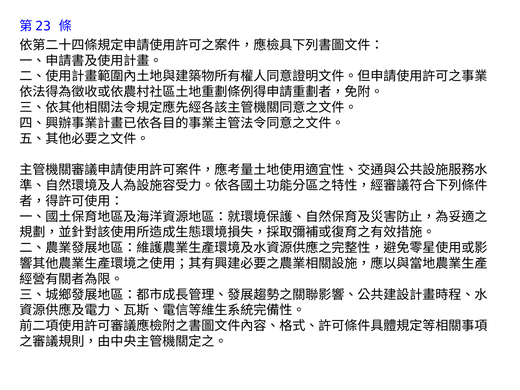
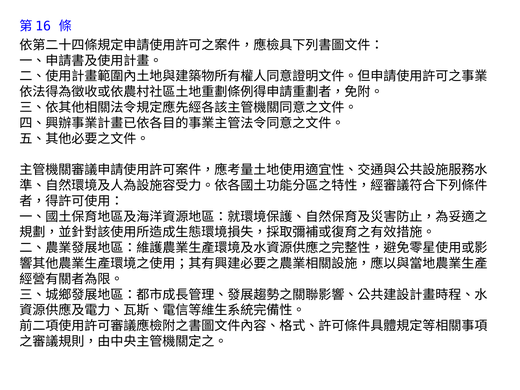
23: 23 -> 16 (43, 26)
